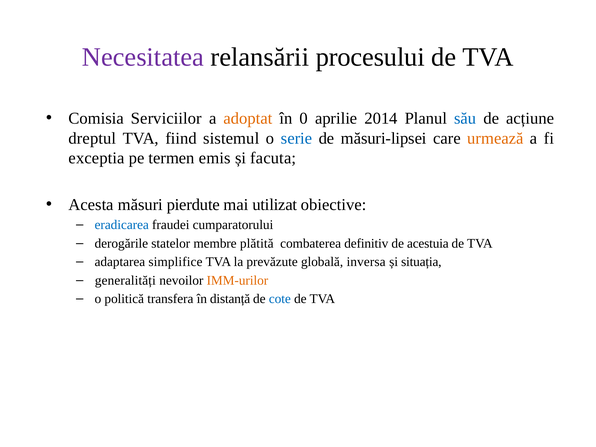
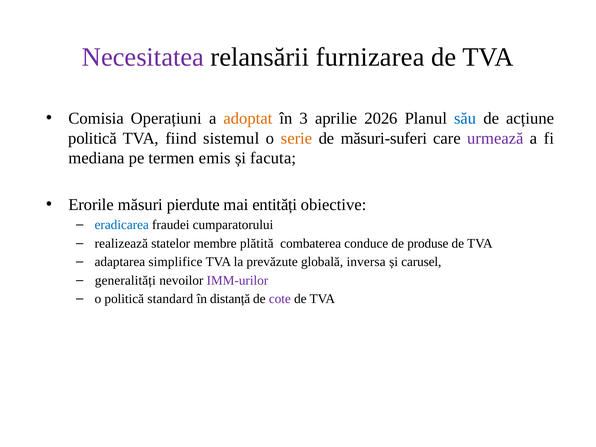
procesului: procesului -> furnizarea (370, 57)
Serviciilor: Serviciilor -> Operațiuni (166, 118)
0: 0 -> 3 (304, 118)
2014: 2014 -> 2026 (381, 118)
dreptul: dreptul -> politică (93, 138)
serie colour: blue -> orange (297, 138)
măsuri-lipsei: măsuri-lipsei -> măsuri-suferi (384, 138)
urmează colour: orange -> purple (495, 138)
exceptia: exceptia -> mediana (97, 158)
Acesta: Acesta -> Erorile (91, 205)
utilizat: utilizat -> entități (275, 205)
derogările: derogările -> realizează (121, 243)
definitiv: definitiv -> conduce (366, 243)
acestuia: acestuia -> produse (428, 243)
situația: situația -> carusel (421, 262)
IMM-urilor colour: orange -> purple (237, 280)
transfera: transfera -> standard (170, 299)
cote colour: blue -> purple (280, 299)
